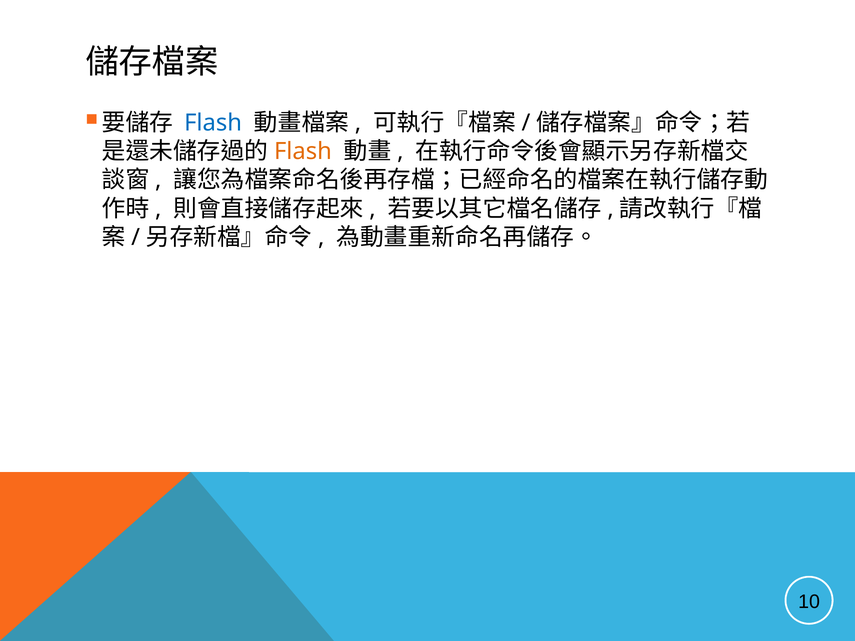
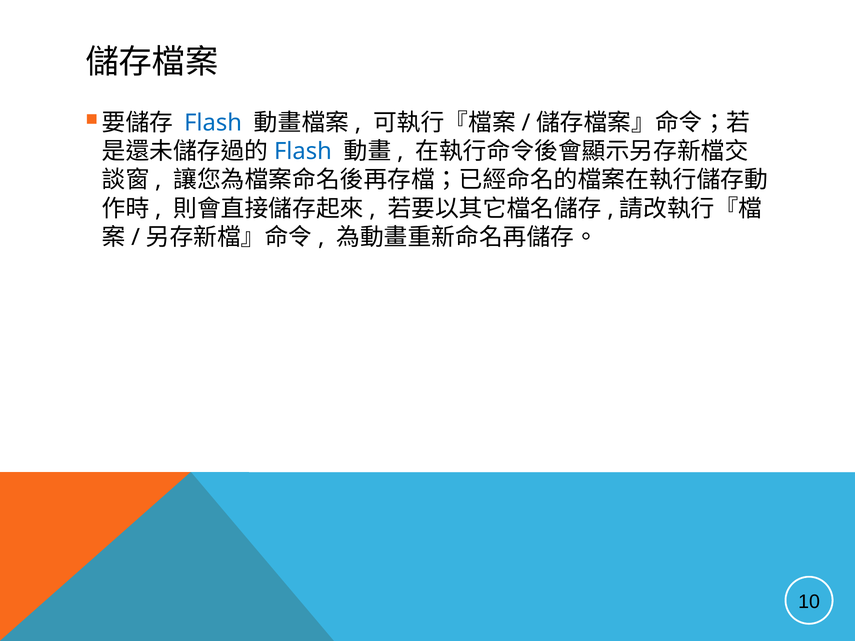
Flash colour: orange -> blue (303, 152)
